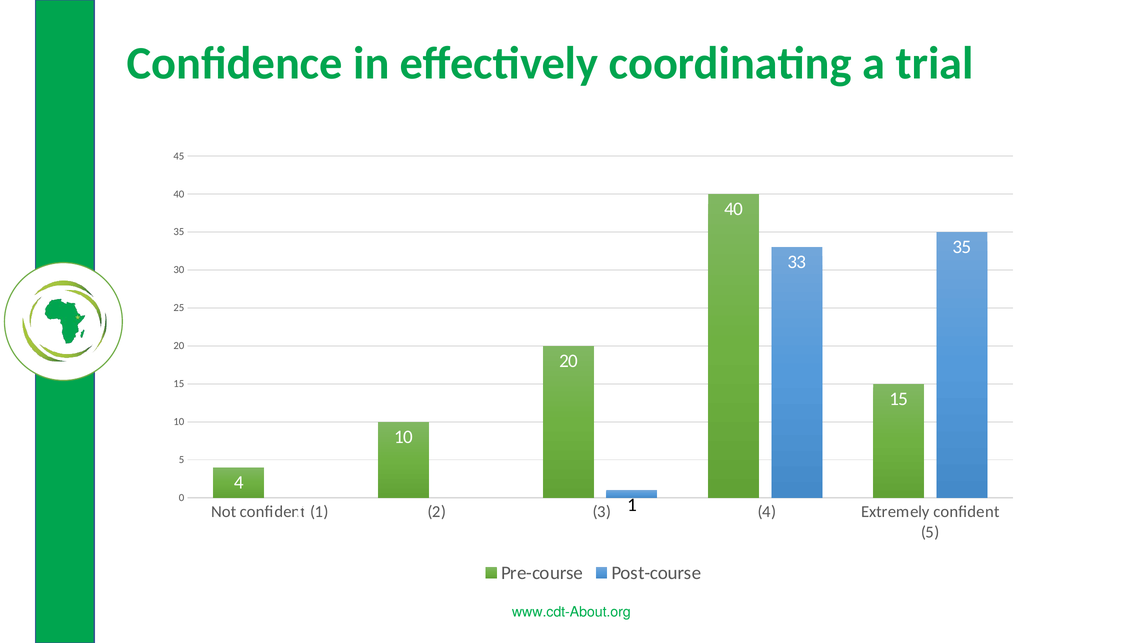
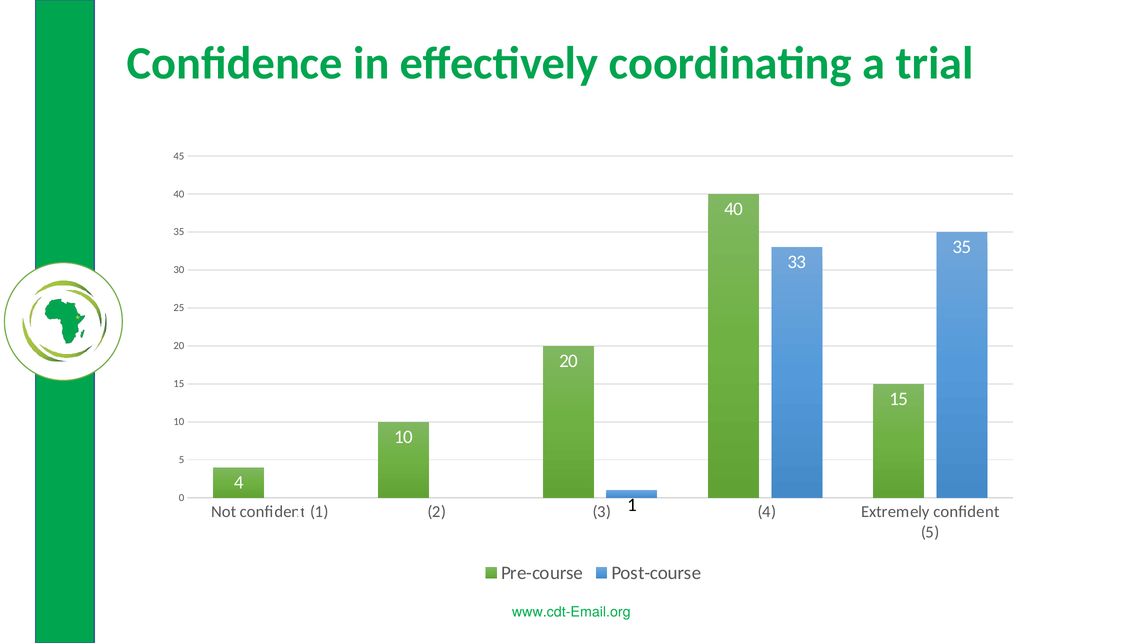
www.cdt-About.org: www.cdt-About.org -> www.cdt-Email.org (571, 612)
